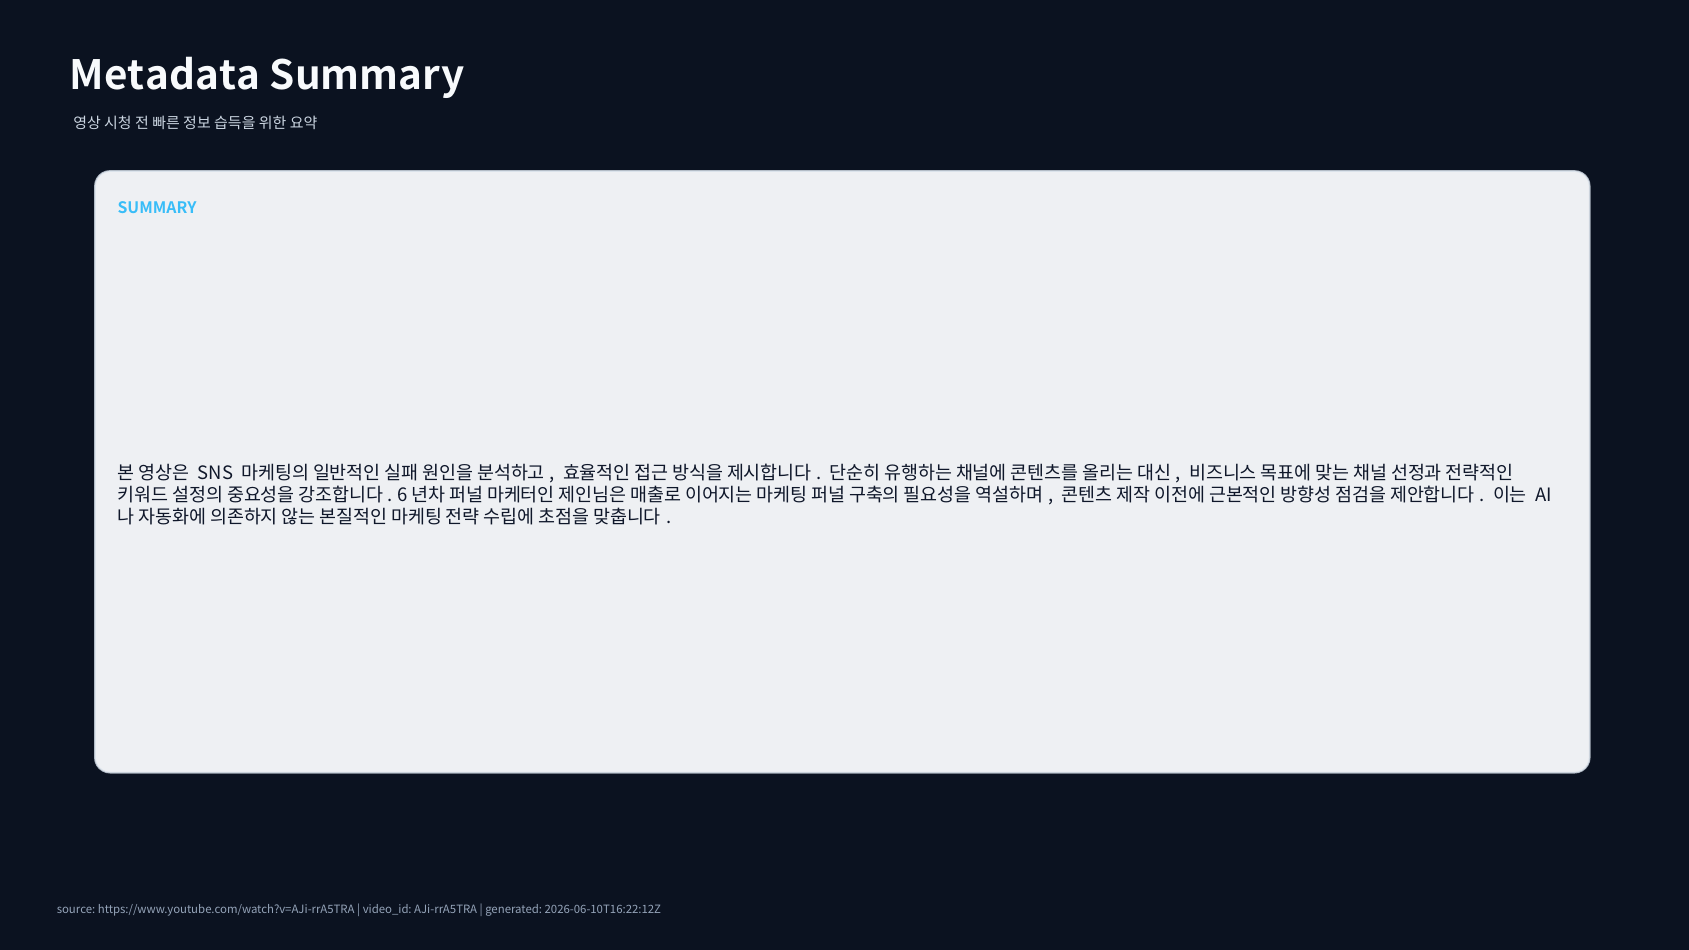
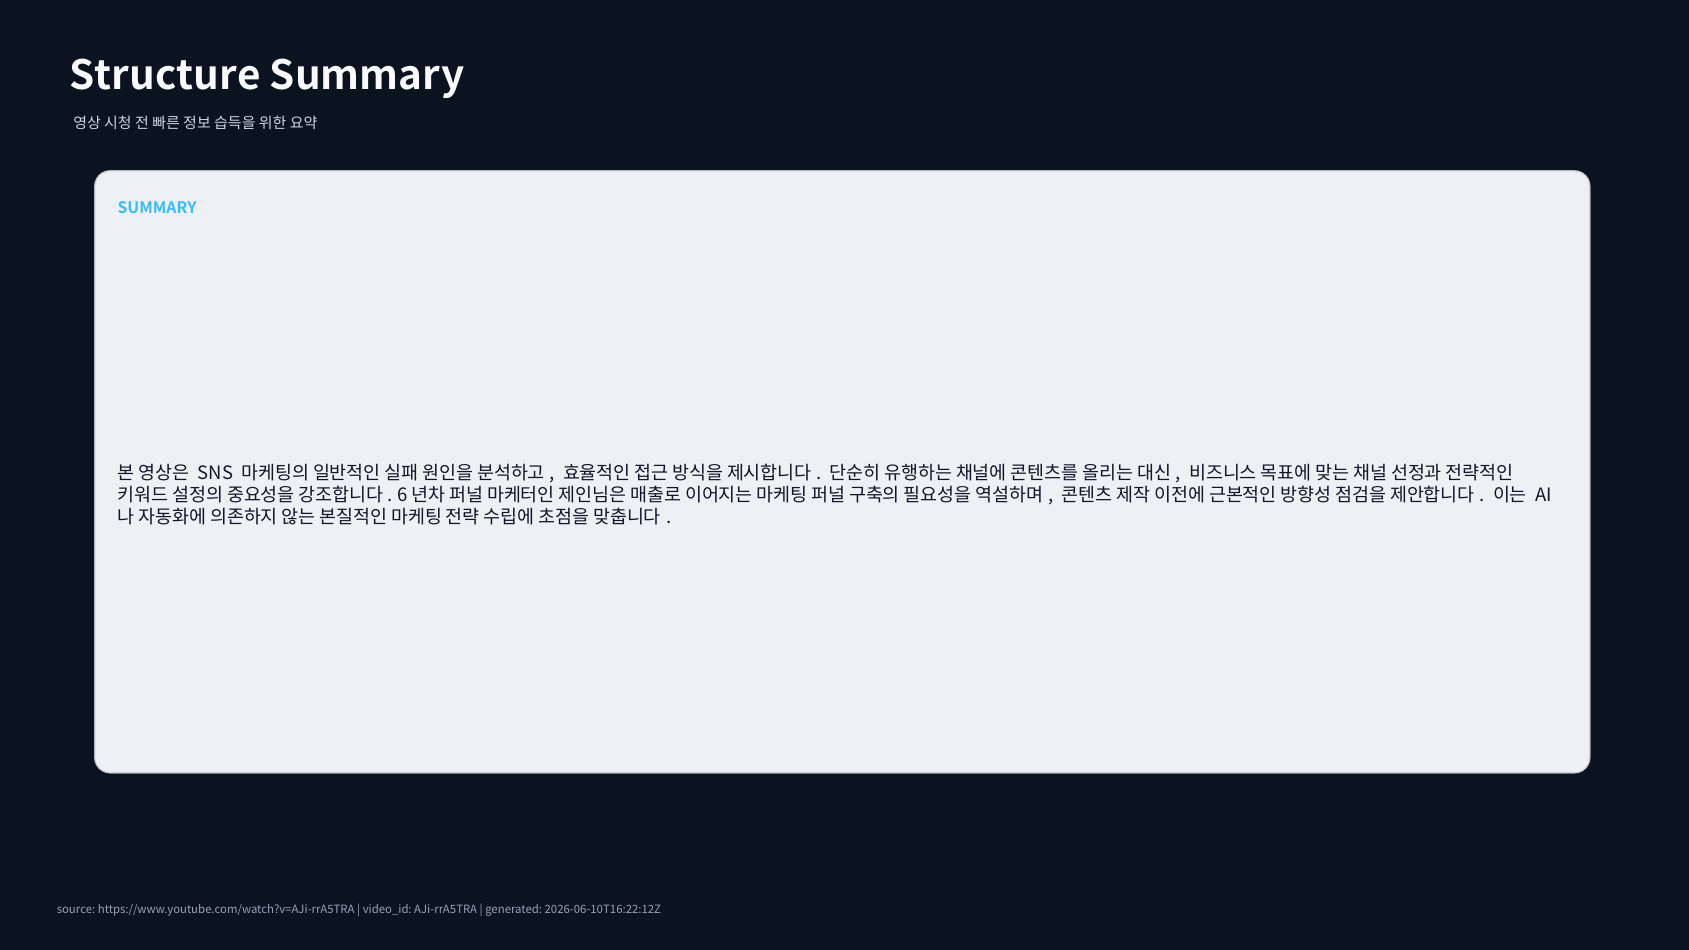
Metadata: Metadata -> Structure (165, 76)
